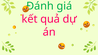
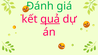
quả underline: none -> present (50, 19)
